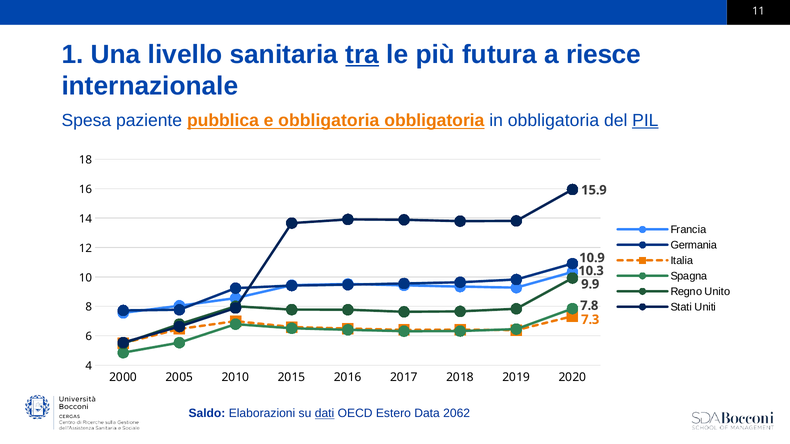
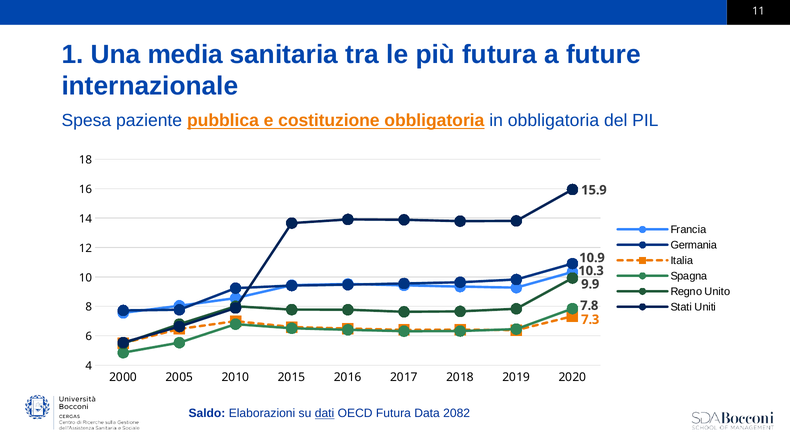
livello: livello -> media (185, 54)
tra underline: present -> none (362, 54)
riesce: riesce -> future (603, 54)
e obbligatoria: obbligatoria -> costituzione (329, 121)
PIL underline: present -> none (645, 121)
OECD Estero: Estero -> Futura (393, 414)
2062: 2062 -> 2082 (457, 414)
